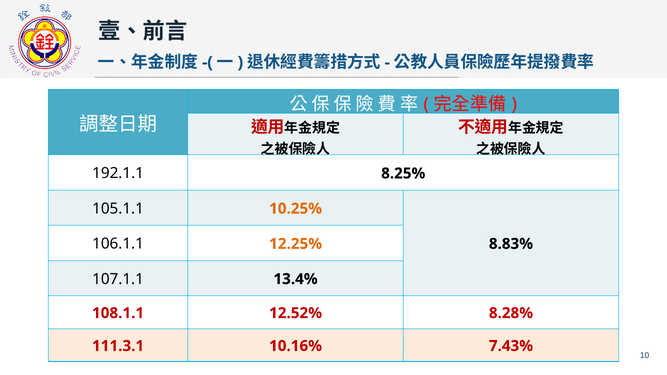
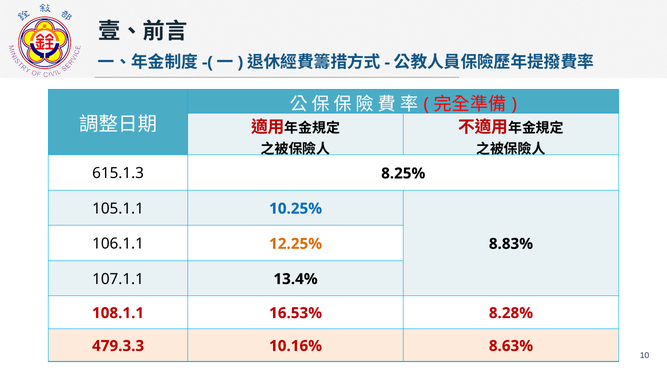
192.1.1: 192.1.1 -> 615.1.3 (118, 173)
10.25% colour: orange -> blue (296, 209)
12.52%: 12.52% -> 16.53% (296, 313)
111.3.1: 111.3.1 -> 479.3.3 (118, 346)
7.43%: 7.43% -> 8.63% (511, 346)
